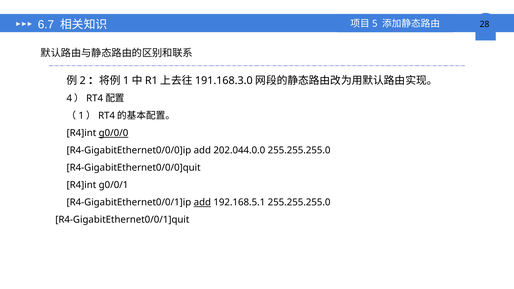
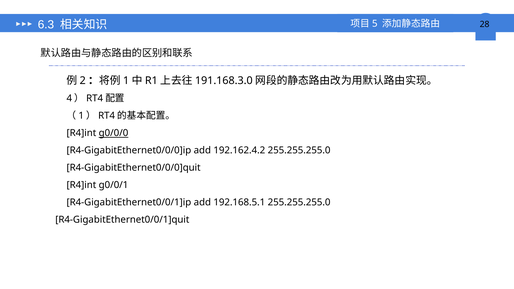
6.7: 6.7 -> 6.3 (46, 25)
202.044.0.0: 202.044.0.0 -> 192.162.4.2 (239, 150)
add underline: present -> none (202, 202)
